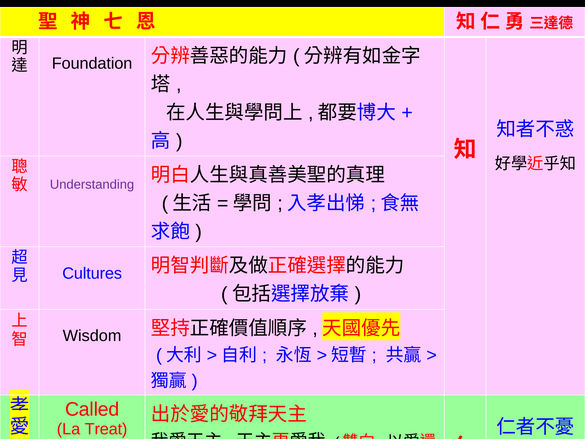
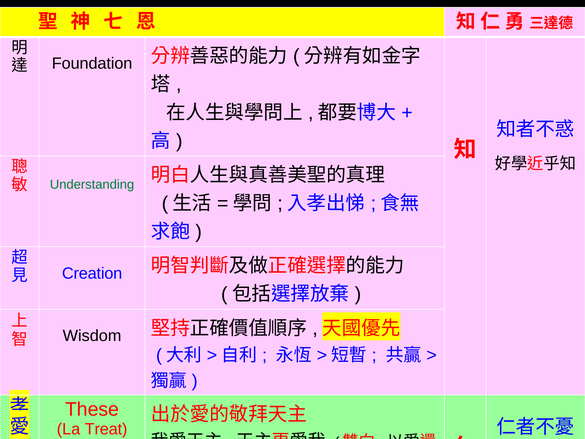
Understanding colour: purple -> green (92, 184)
Cultures: Cultures -> Creation (92, 273)
Called: Called -> These (92, 409)
